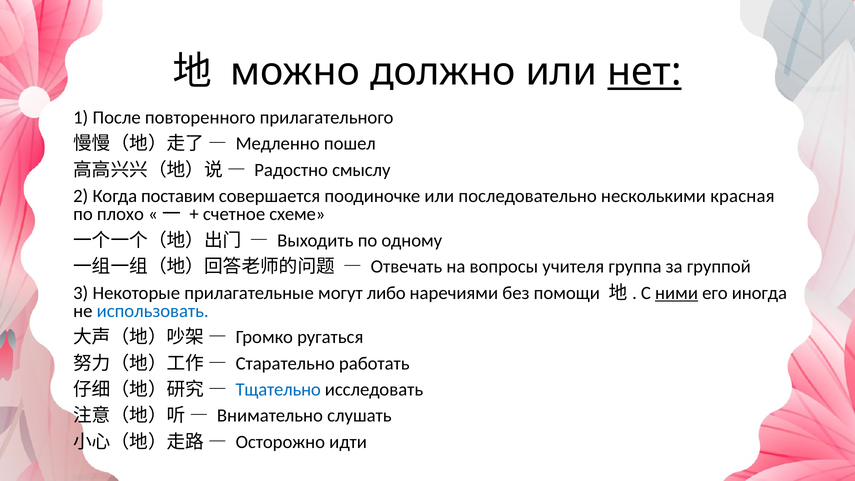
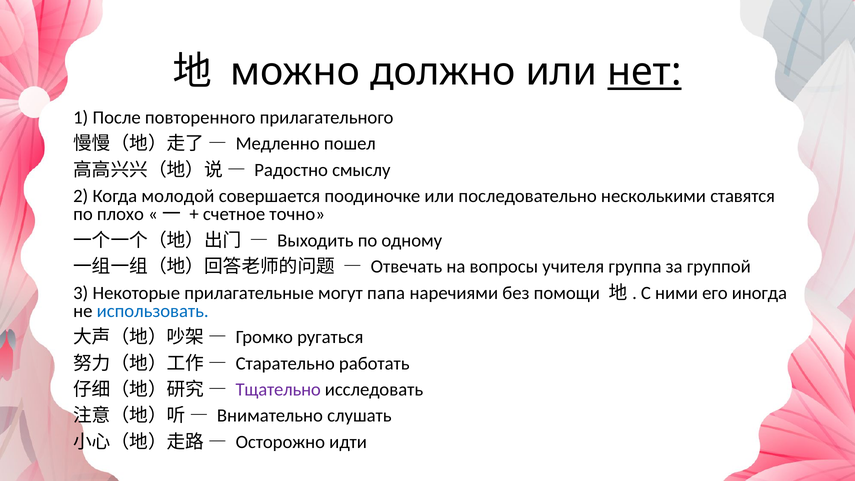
поставим: поставим -> молодой (178, 196)
красная: красная -> ставятся (743, 196)
схеме: схеме -> точно (297, 214)
либо: либо -> папа (386, 293)
ними underline: present -> none (677, 293)
Тщательно colour: blue -> purple (278, 390)
